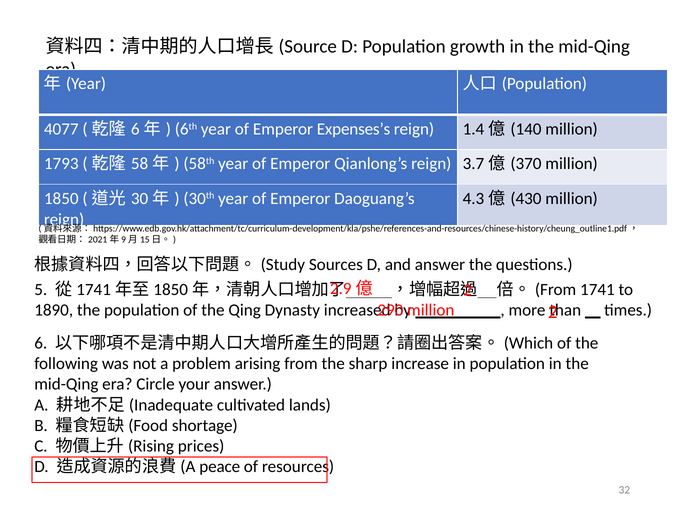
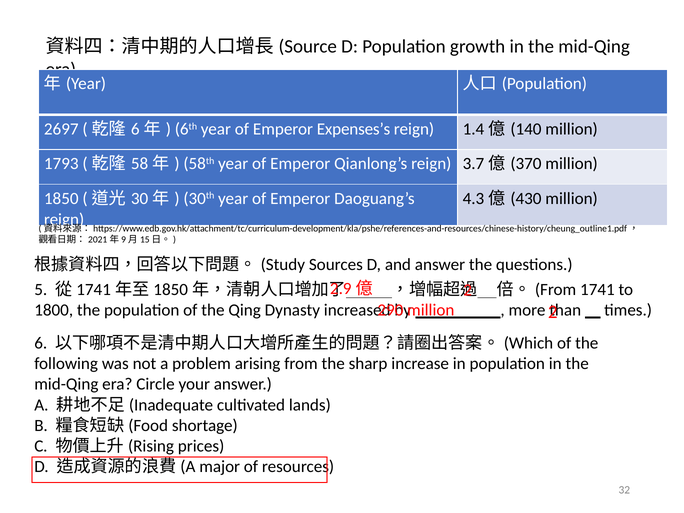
4077: 4077 -> 2697 (61, 129)
1890: 1890 -> 1800 (54, 310)
peace: peace -> major (220, 466)
